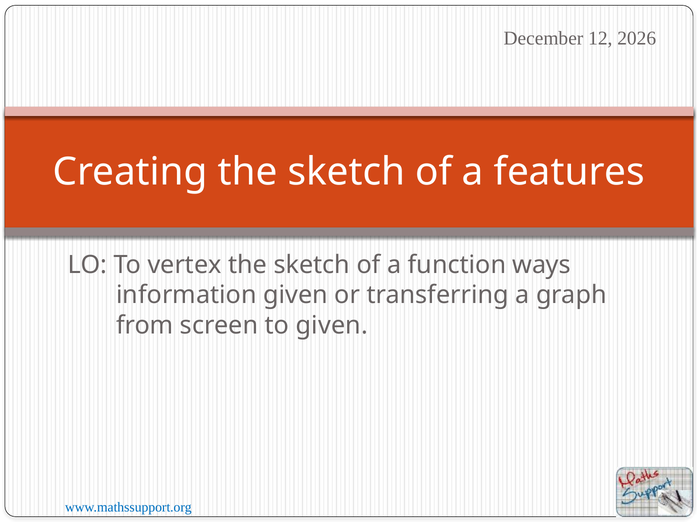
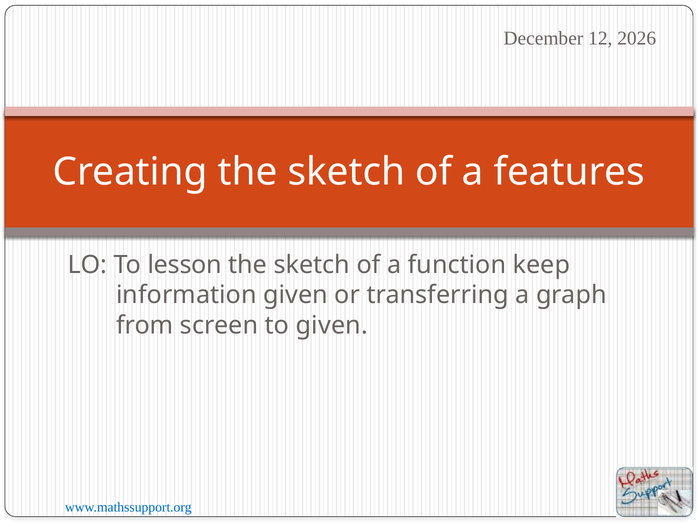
vertex: vertex -> lesson (185, 265)
ways: ways -> keep (541, 265)
